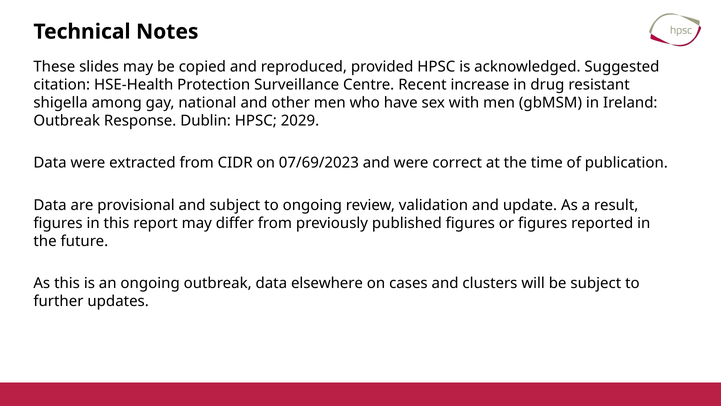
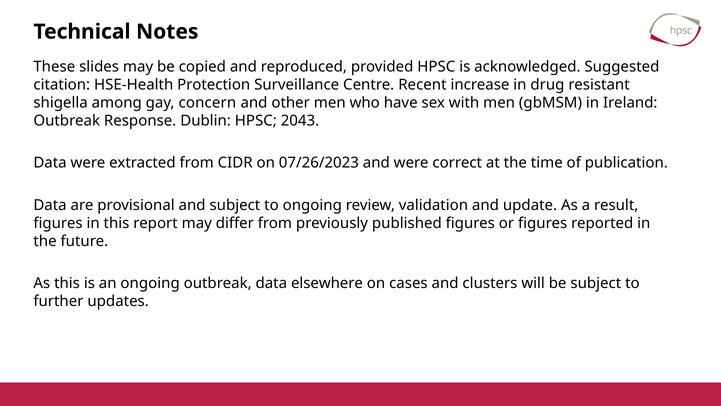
national: national -> concern (207, 103)
2029: 2029 -> 2043 (300, 121)
07/69/2023: 07/69/2023 -> 07/26/2023 (319, 163)
